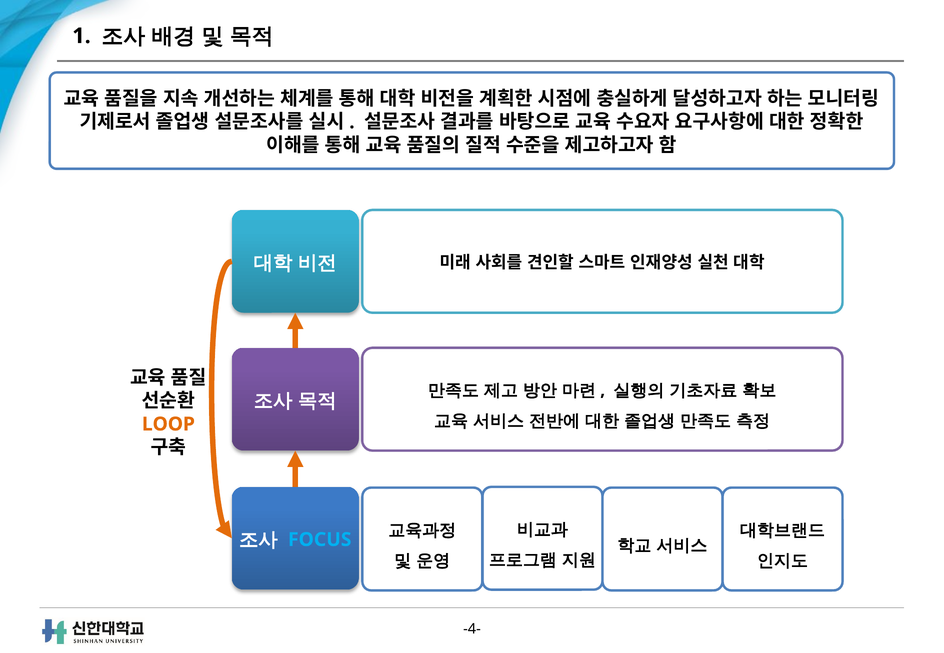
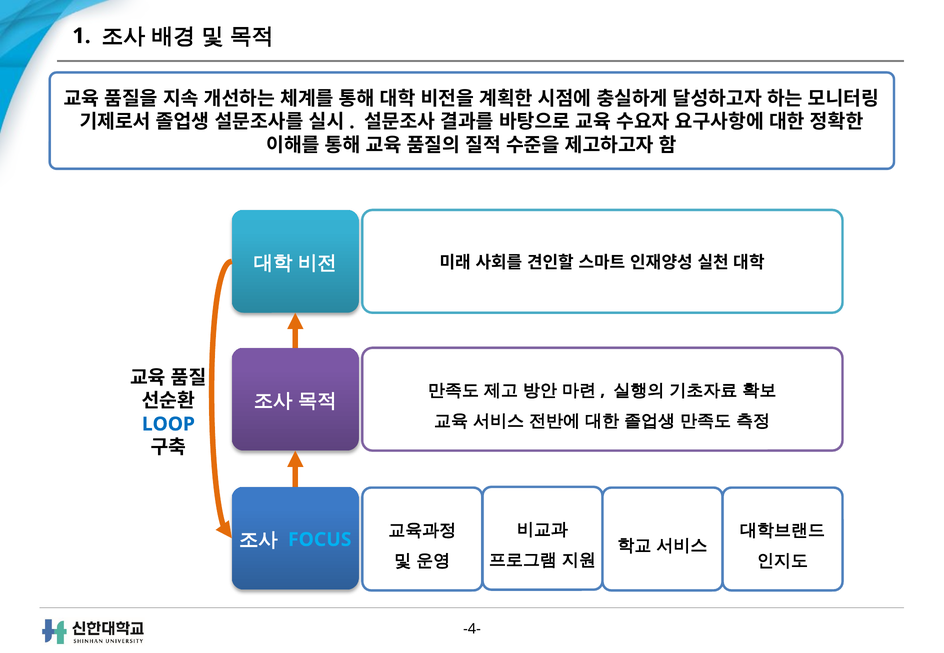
LOOP colour: orange -> blue (168, 424)
